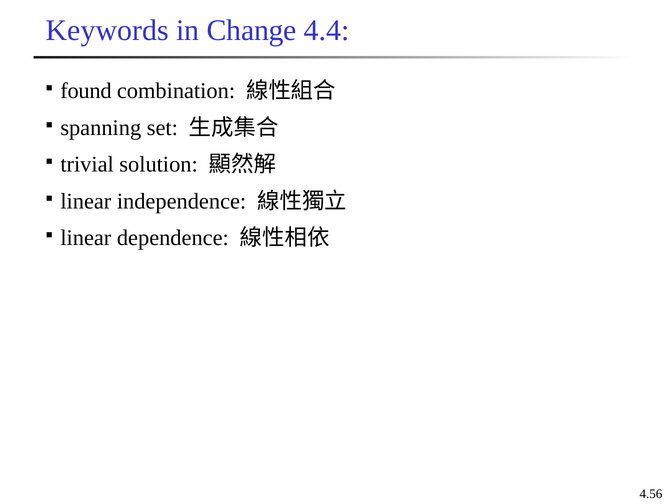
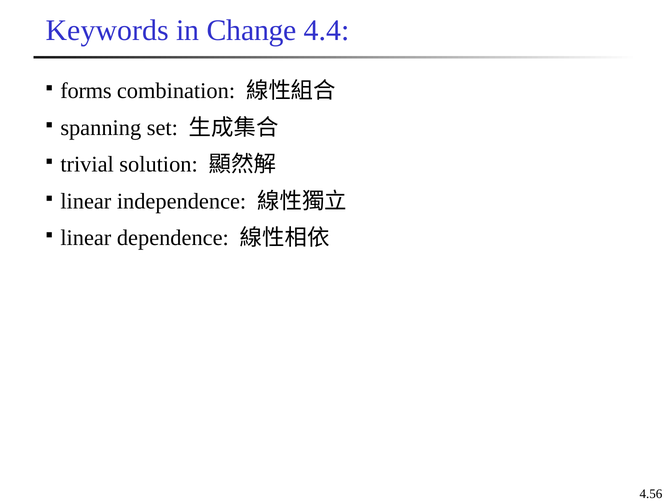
found: found -> forms (86, 91)
